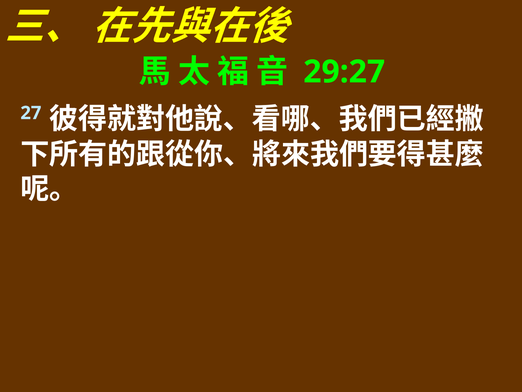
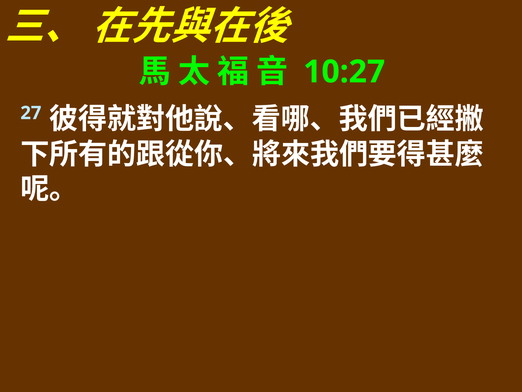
29:27: 29:27 -> 10:27 (344, 72)
